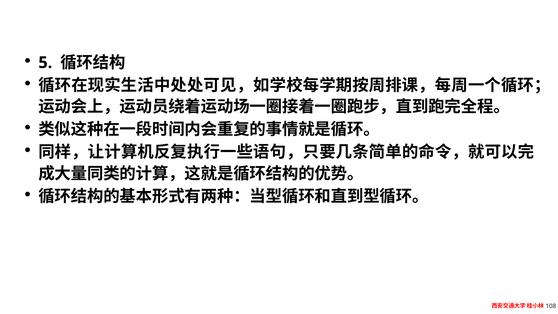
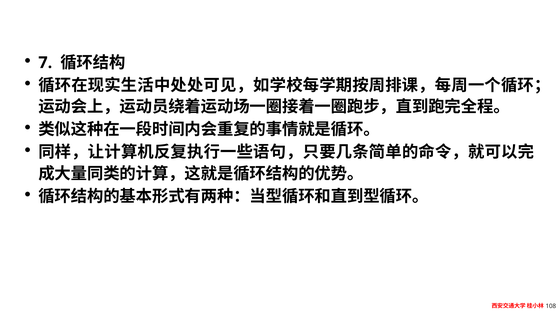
5: 5 -> 7 (45, 63)
